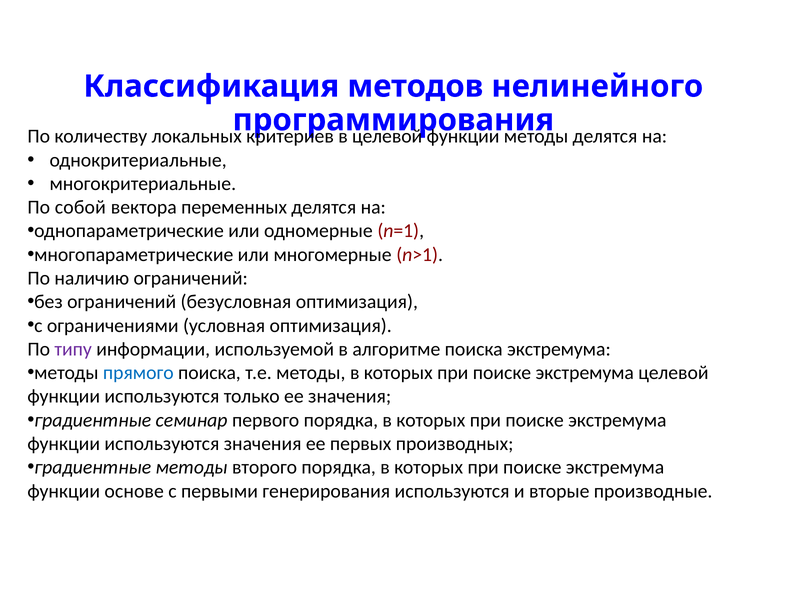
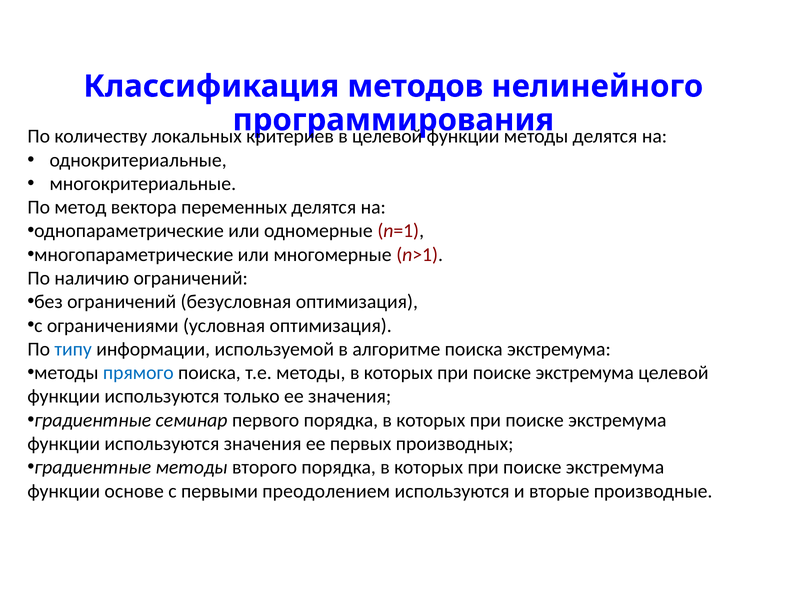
собой: собой -> метод (80, 207)
типу colour: purple -> blue (73, 349)
генерирования: генерирования -> преодолением (326, 491)
